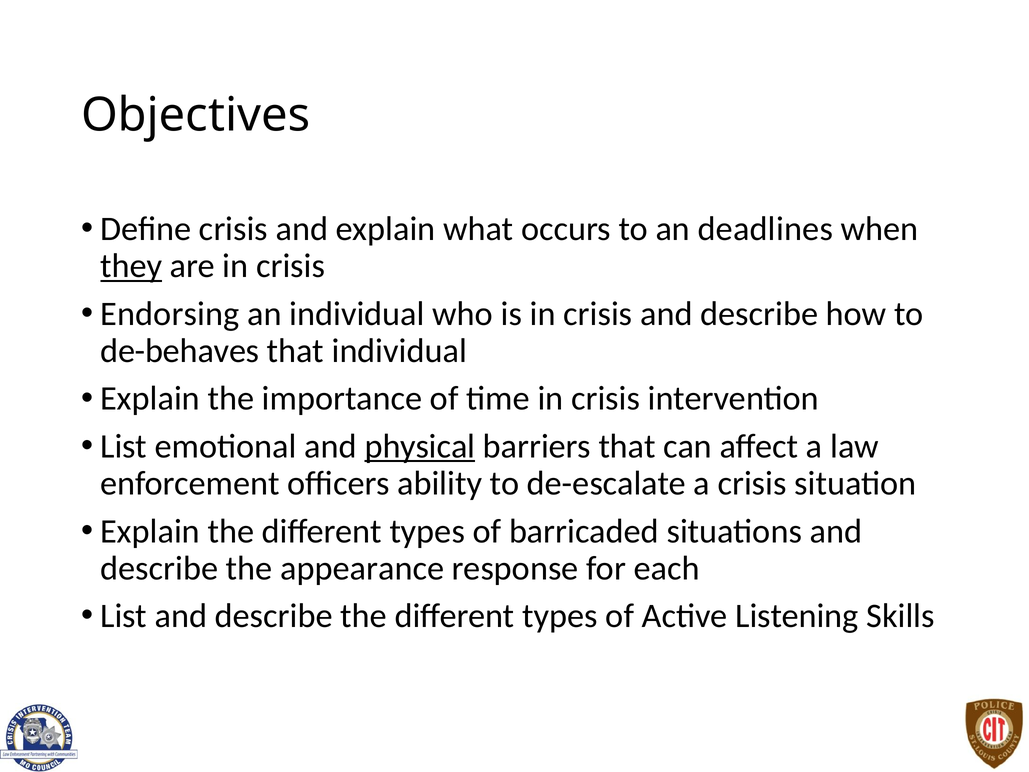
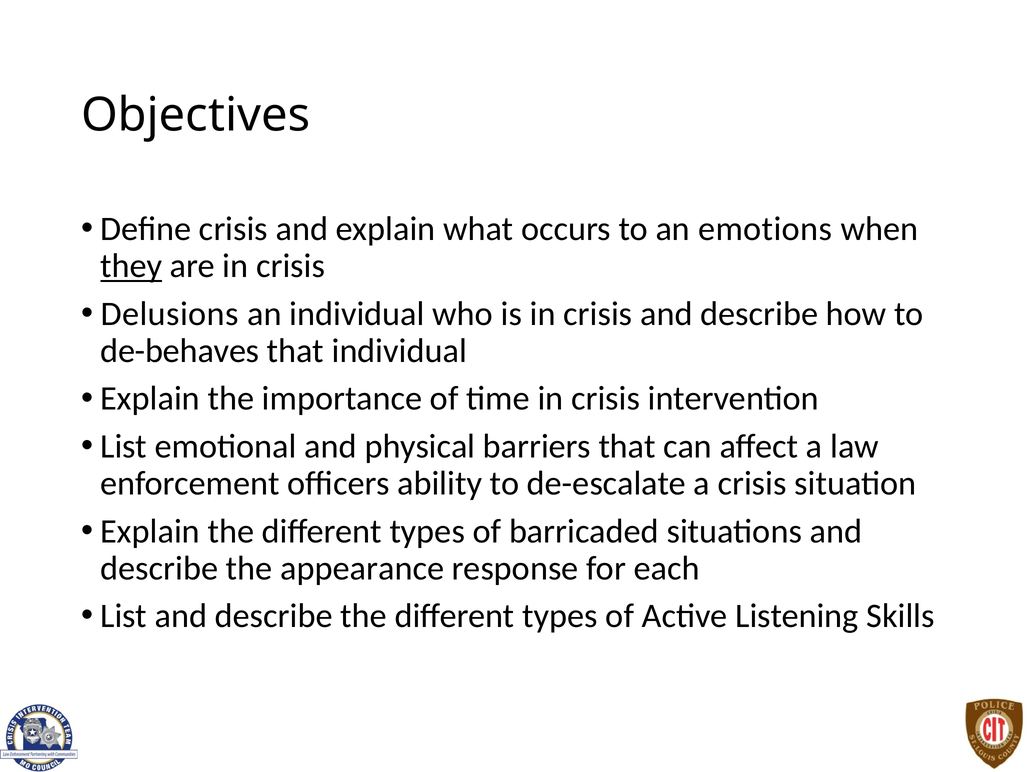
deadlines: deadlines -> emotions (765, 229)
Endorsing: Endorsing -> Delusions (170, 314)
physical underline: present -> none (420, 446)
